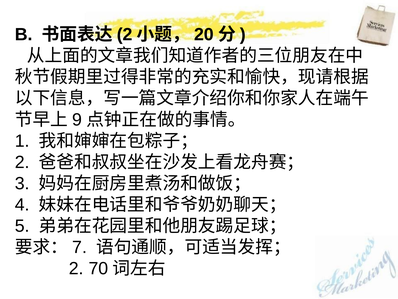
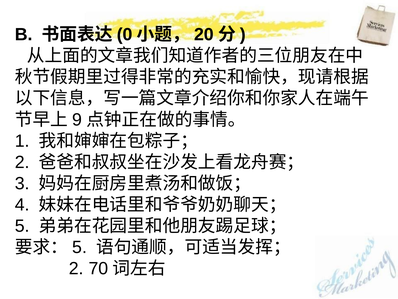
2: 2 -> 0 (125, 35)
7: 7 -> 5 (80, 247)
